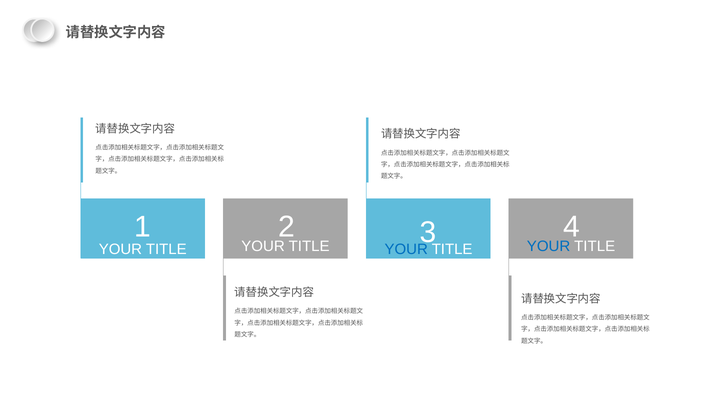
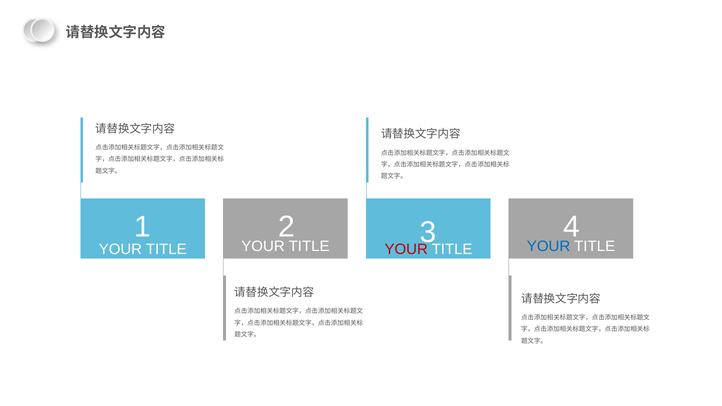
YOUR colour: blue -> red (406, 249)
